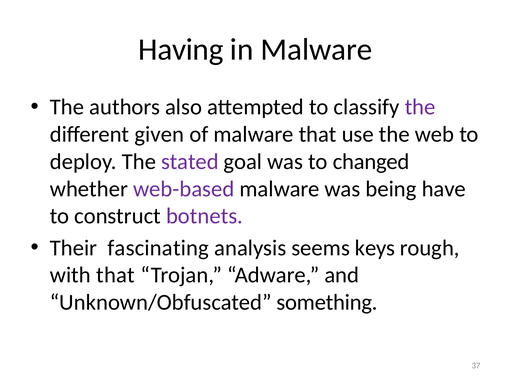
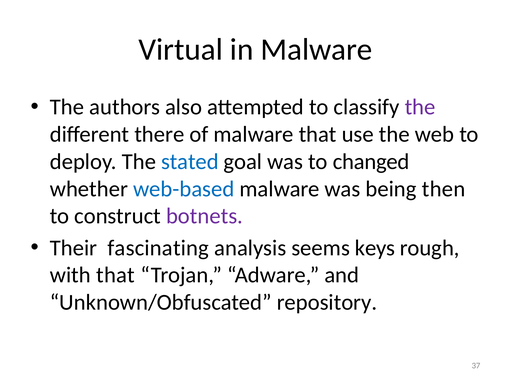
Having: Having -> Virtual (181, 49)
given: given -> there (159, 134)
stated colour: purple -> blue (190, 162)
web-based colour: purple -> blue (184, 189)
have: have -> then (444, 189)
something: something -> repository (327, 303)
